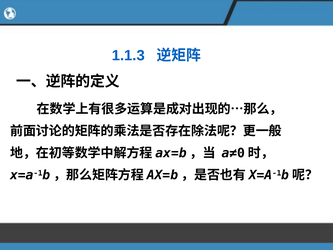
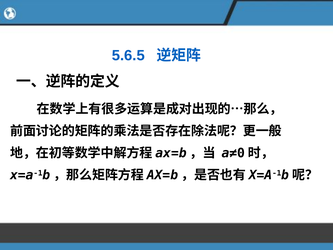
1.1.3: 1.1.3 -> 5.6.5 (128, 55)
